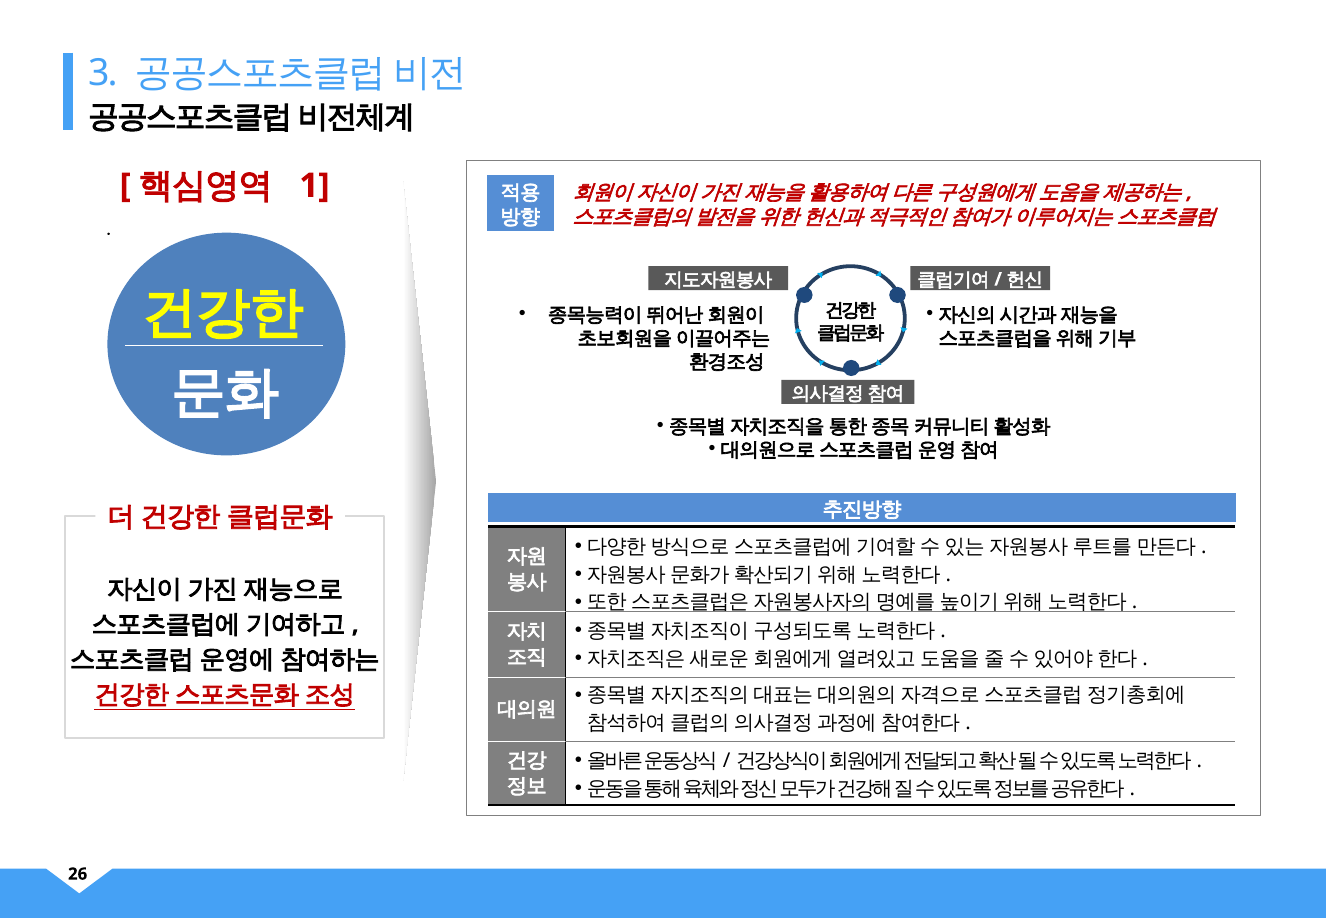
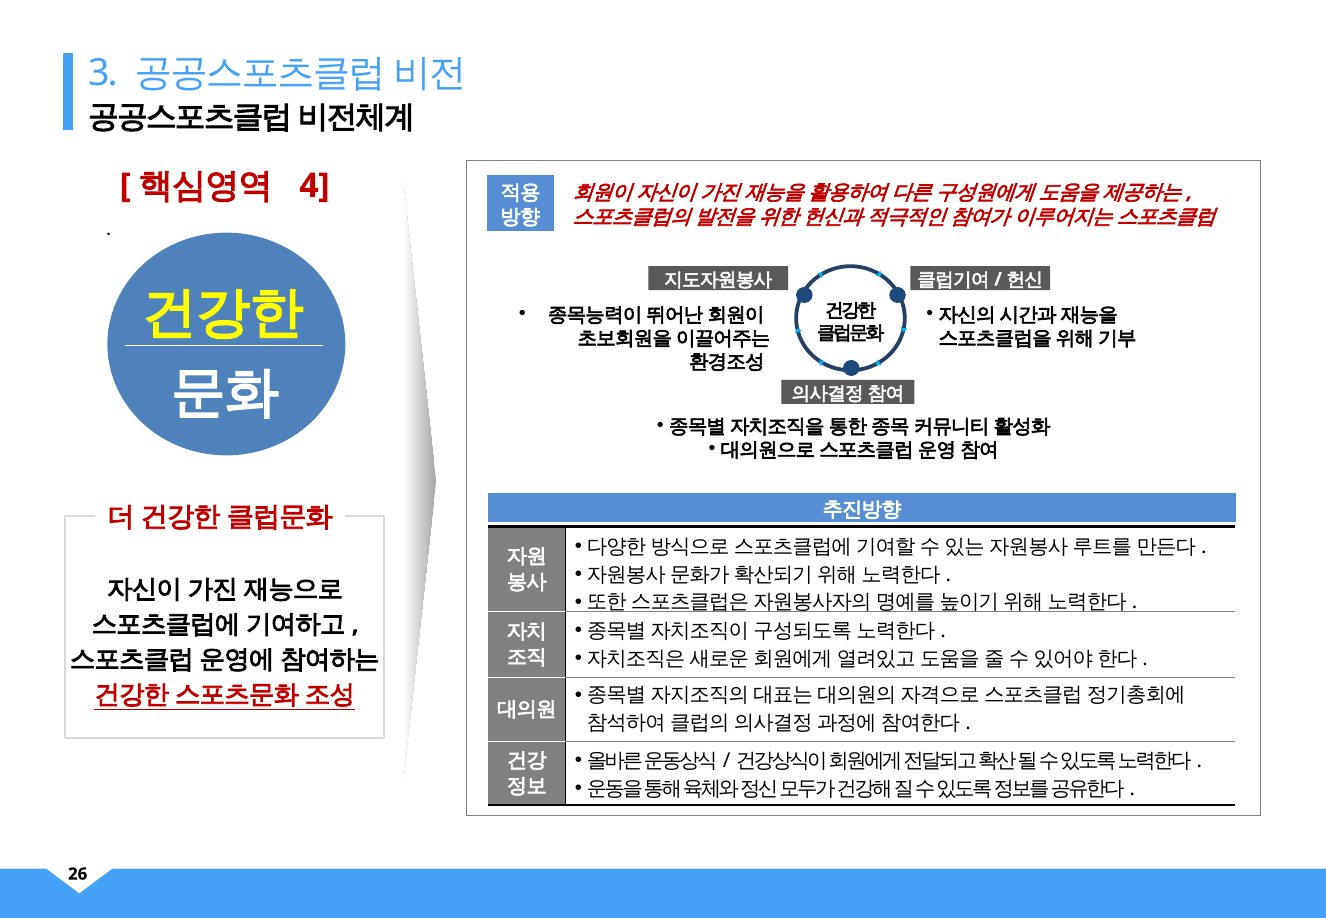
1: 1 -> 4 (314, 186)
